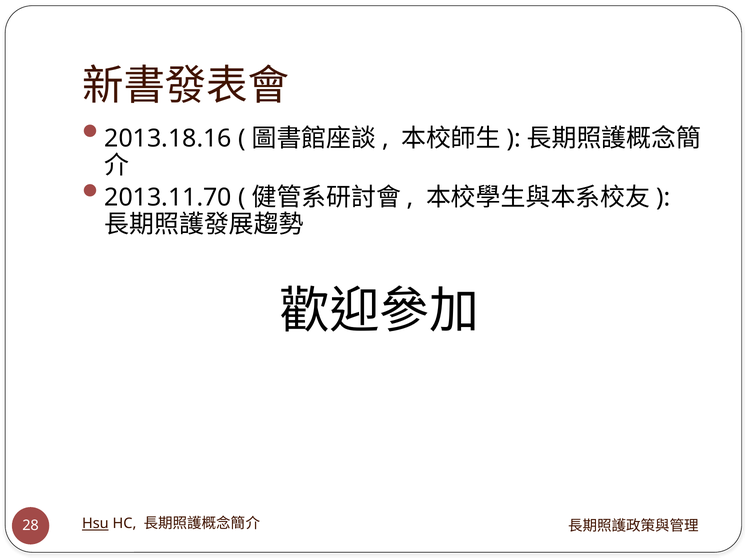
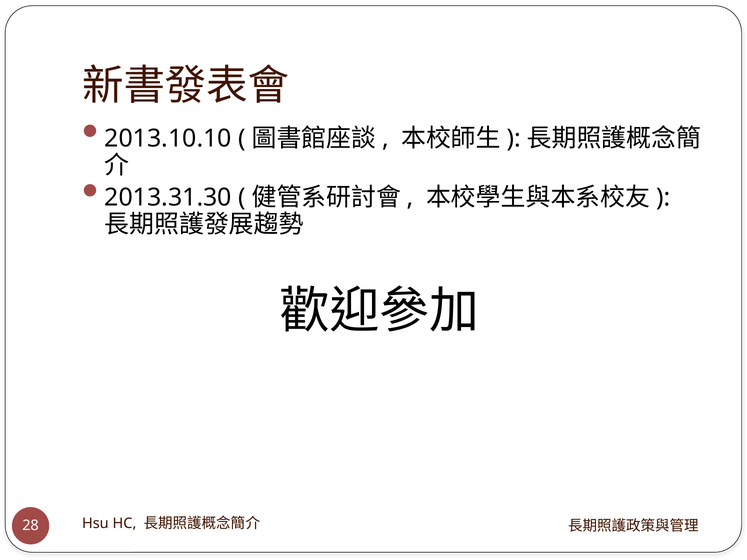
2013.18.16: 2013.18.16 -> 2013.10.10 (168, 139)
2013.11.70: 2013.11.70 -> 2013.31.30 (168, 198)
Hsu underline: present -> none (95, 524)
